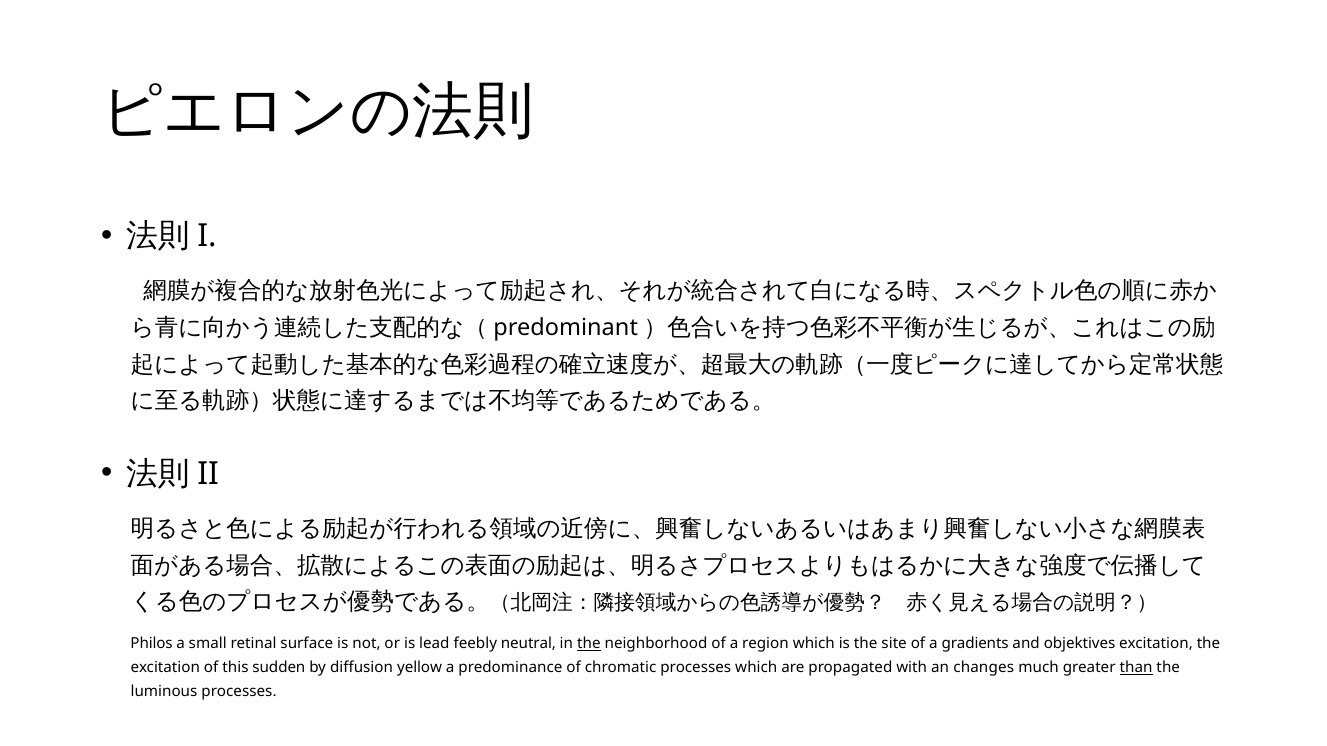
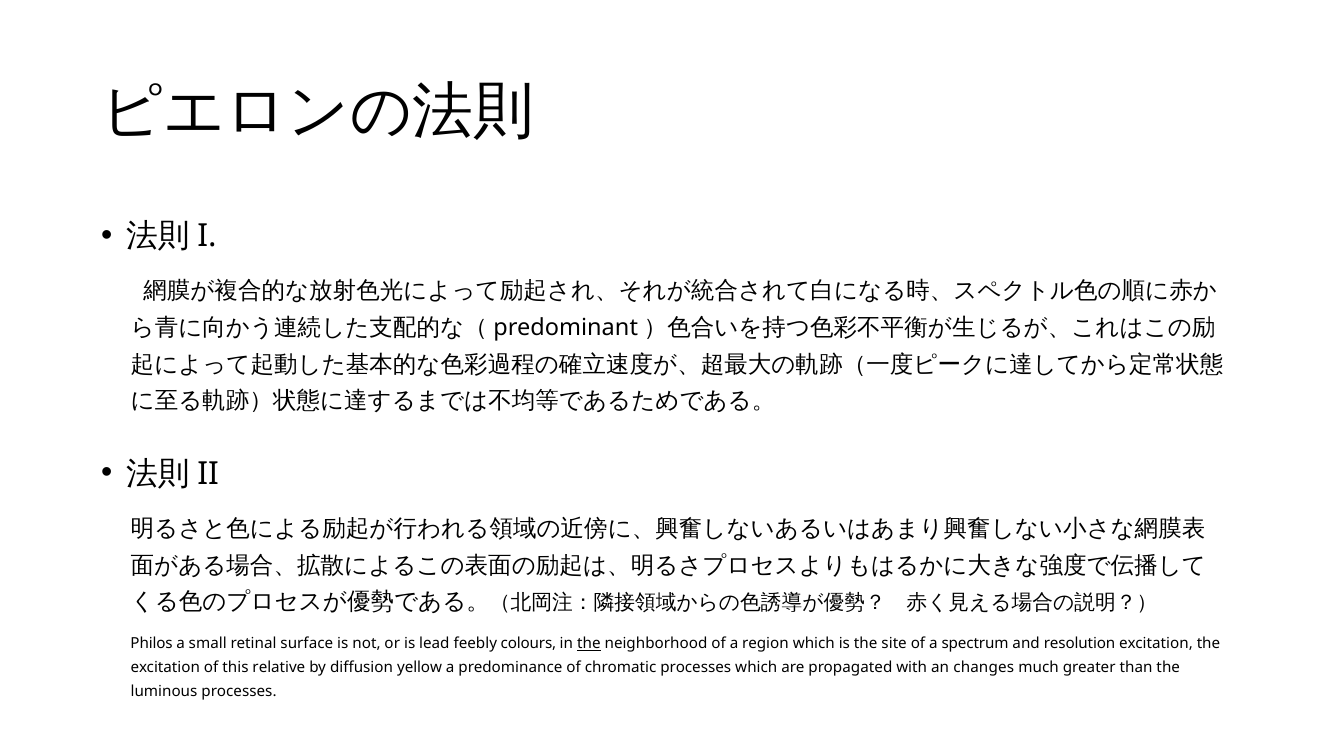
neutral: neutral -> colours (528, 644)
gradients: gradients -> spectrum (975, 644)
objektives: objektives -> resolution (1080, 644)
sudden: sudden -> relative (279, 668)
than underline: present -> none (1136, 668)
